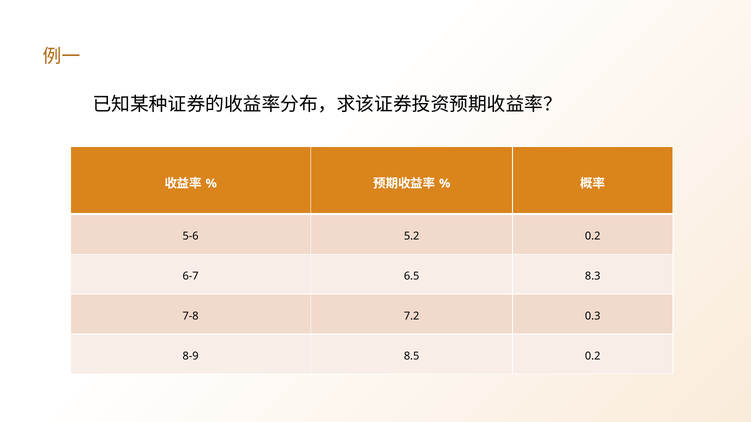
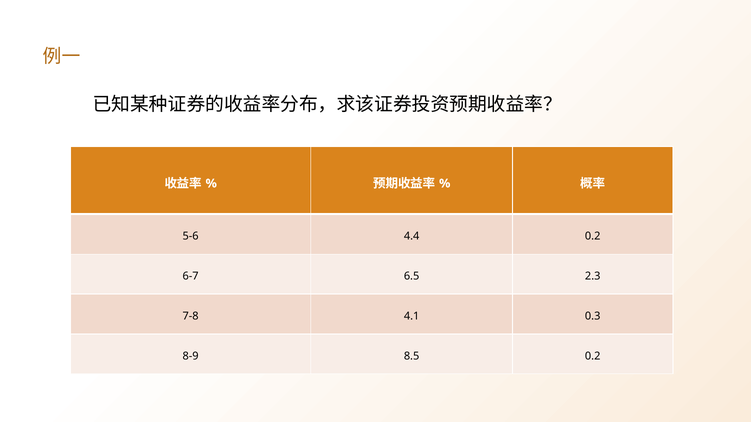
5.2: 5.2 -> 4.4 (412, 237)
8.3: 8.3 -> 2.3 (593, 276)
7.2: 7.2 -> 4.1 (412, 316)
